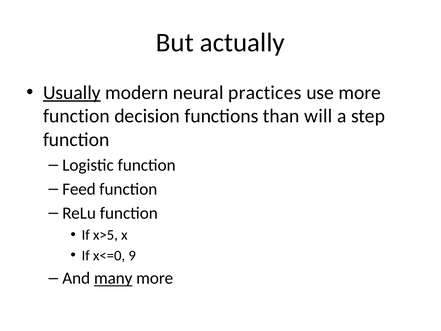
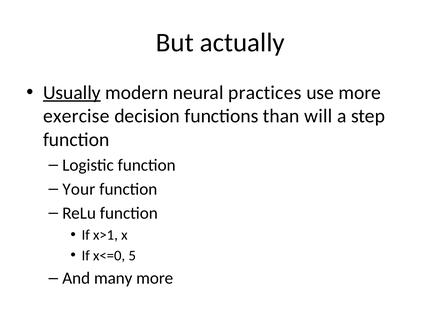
function: function -> exercise (76, 116)
Feed: Feed -> Your (79, 189)
x>5: x>5 -> x>1 (105, 235)
9: 9 -> 5 (132, 255)
many underline: present -> none (113, 278)
